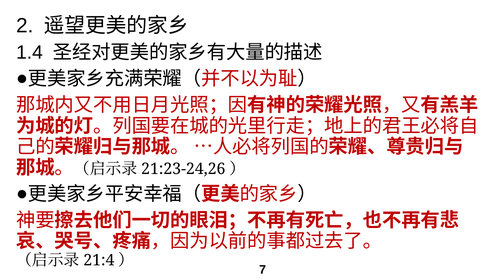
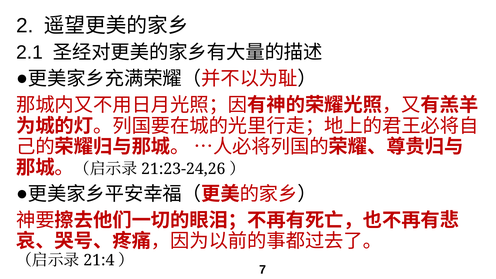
1.4: 1.4 -> 2.1 (29, 52)
